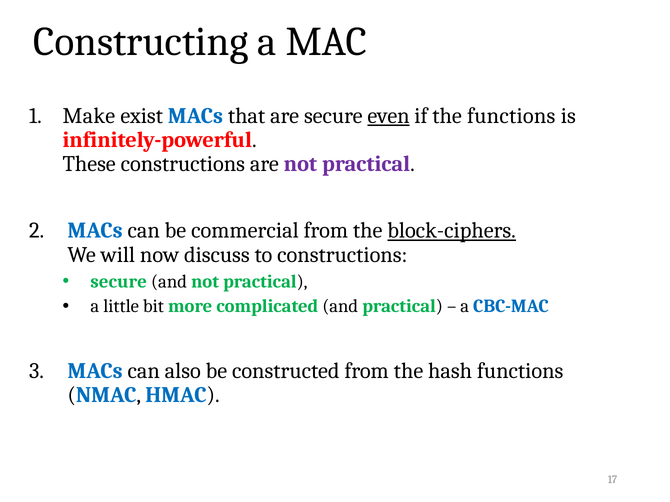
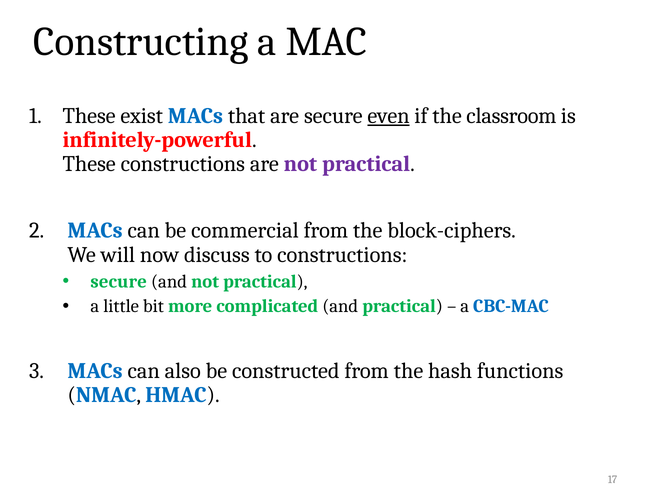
Make: Make -> These (89, 116)
the functions: functions -> classroom (511, 116)
block-ciphers underline: present -> none (452, 231)
